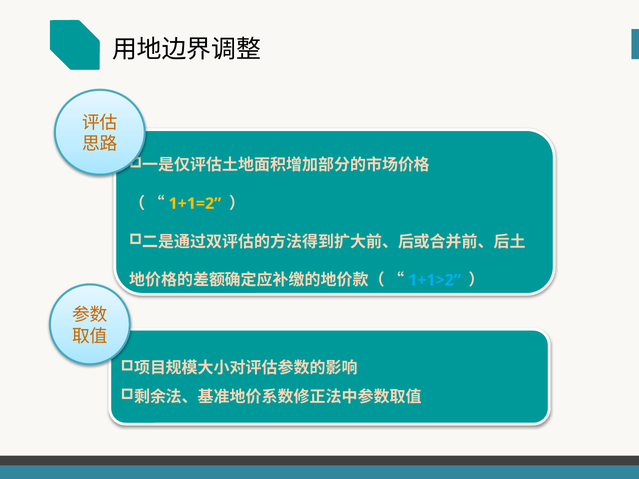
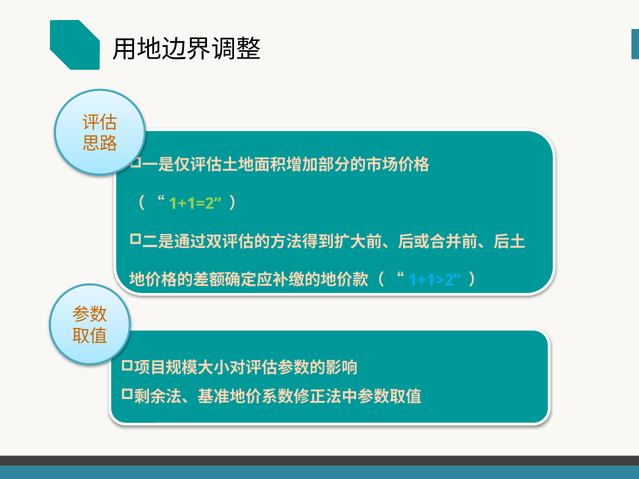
1+1=2 colour: yellow -> light green (195, 204)
